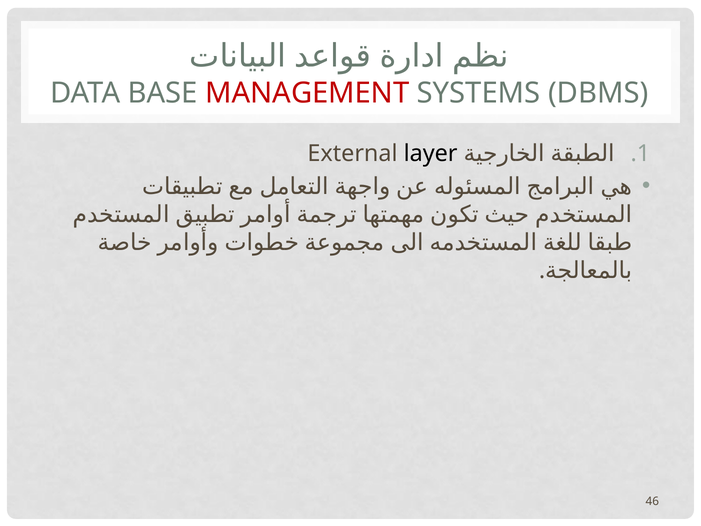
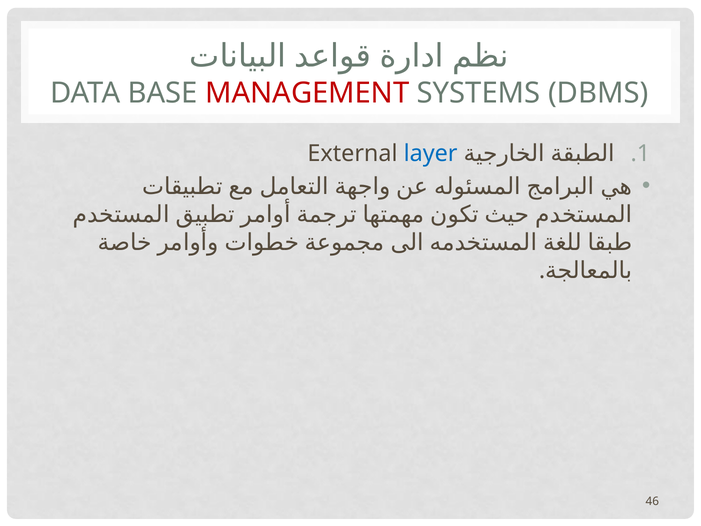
layer colour: black -> blue (431, 154)
